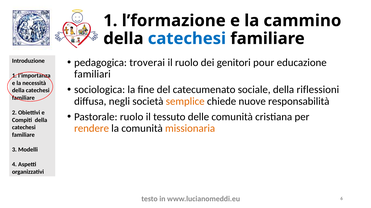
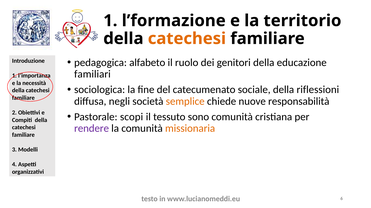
cammino: cammino -> territorio (302, 21)
catechesi colour: blue -> orange (187, 39)
troverai: troverai -> alfabeto (147, 63)
genitori pour: pour -> della (264, 63)
Pastorale ruolo: ruolo -> scopi (132, 117)
delle: delle -> sono (198, 117)
rendere colour: orange -> purple (92, 129)
